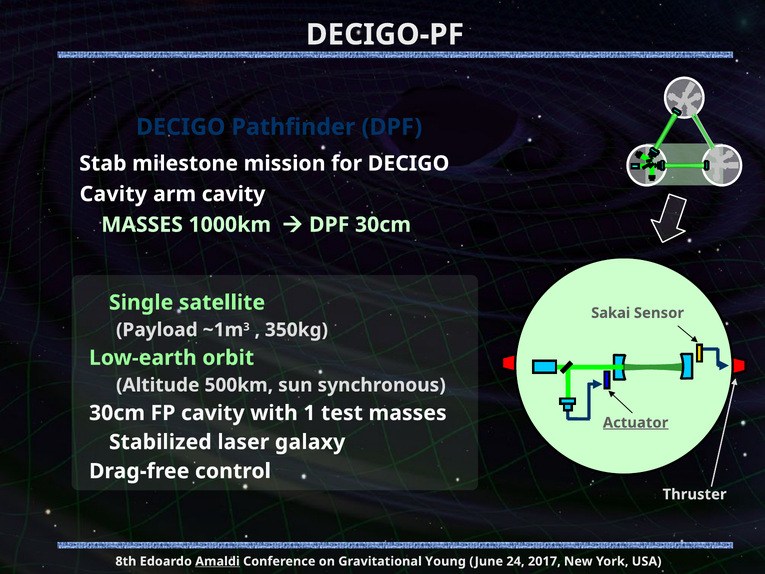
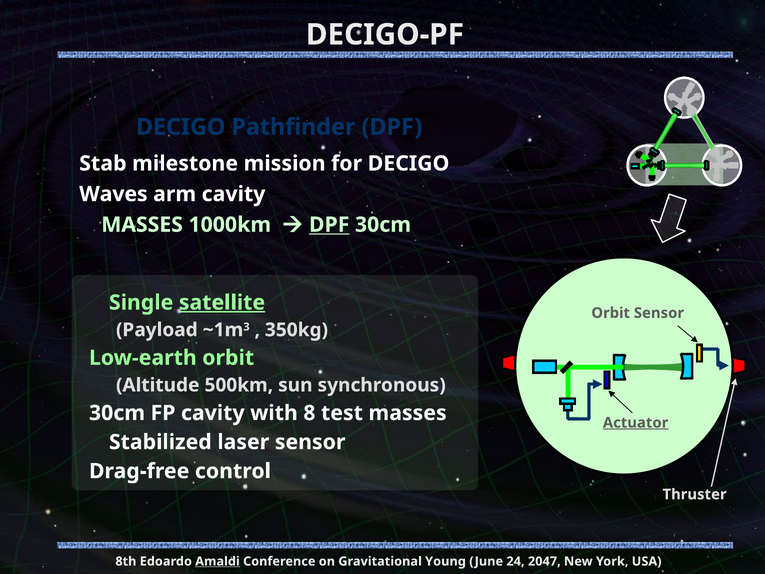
Cavity: Cavity -> Waves (113, 194)
DPF underline: none -> present (329, 225)
satellite underline: none -> present (222, 302)
Sakai: Sakai -> Orbit (611, 313)
1: 1 -> 8 (309, 413)
laser galaxy: galaxy -> sensor (310, 442)
2017: 2017 -> 2047 (544, 561)
